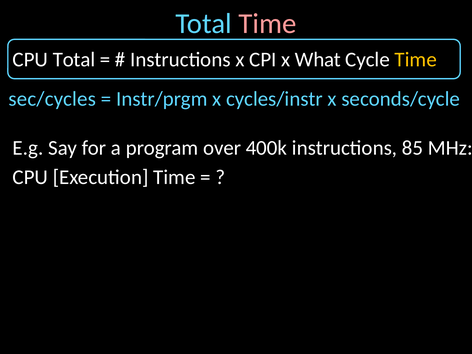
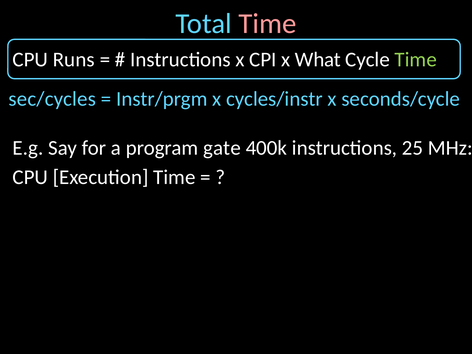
CPU Total: Total -> Runs (74, 60)
Time colour: yellow -> light green (416, 60)
over: over -> gate (222, 148)
85: 85 -> 25 (413, 148)
